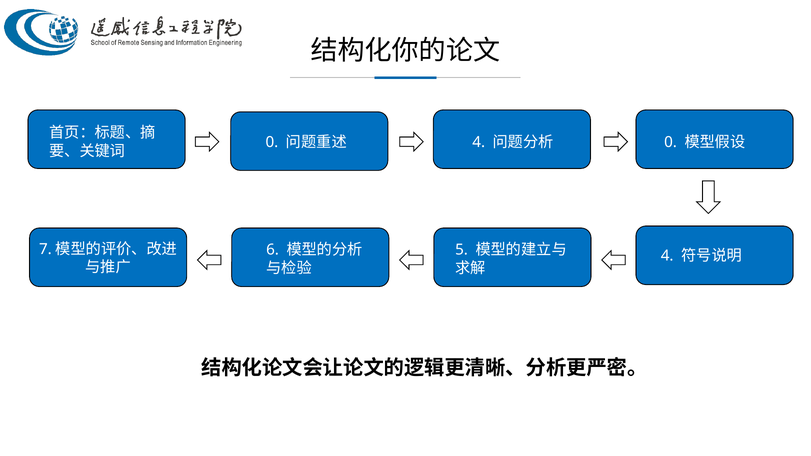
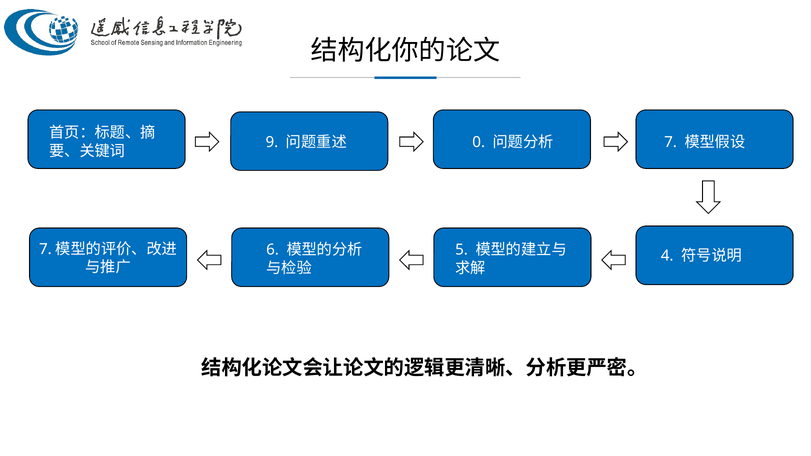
0: 0 -> 9 (272, 142)
4: 4 -> 0 (479, 142)
0: 0 -> 7 (671, 142)
